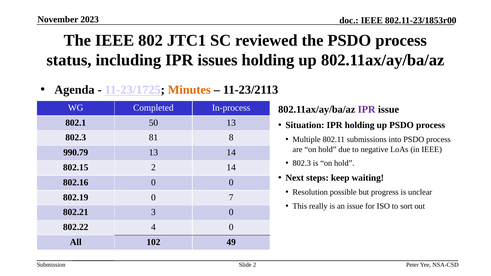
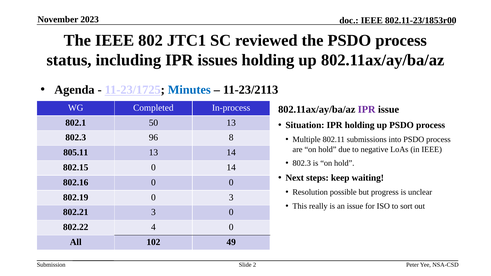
Minutes colour: orange -> blue (189, 90)
81: 81 -> 96 (153, 138)
990.79: 990.79 -> 805.11 (76, 153)
802.15 2: 2 -> 0 (153, 168)
0 7: 7 -> 3 (231, 197)
